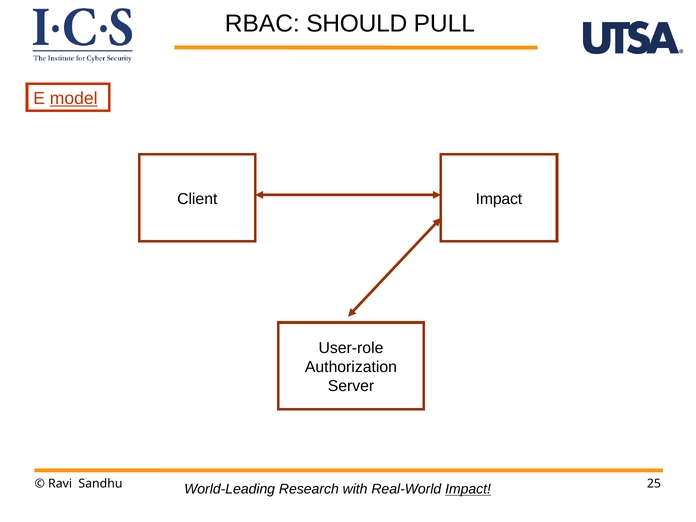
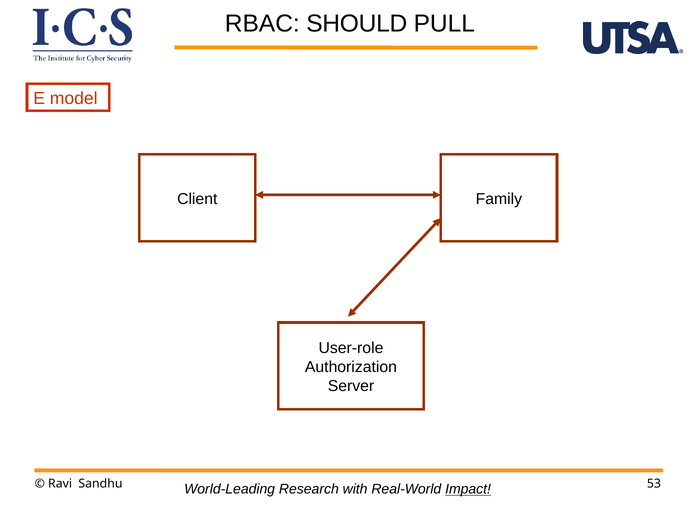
model underline: present -> none (74, 99)
Client Impact: Impact -> Family (499, 199)
25: 25 -> 53 (654, 484)
